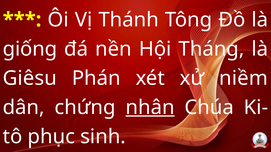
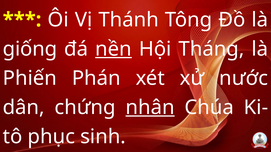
nền underline: none -> present (113, 49)
Giêsu: Giêsu -> Phiến (30, 78)
niềm: niềm -> nước (244, 78)
